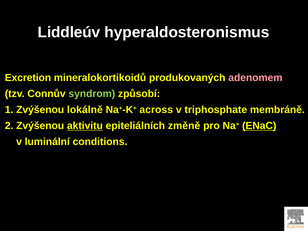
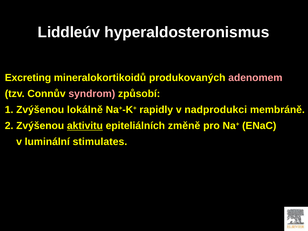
Excretion: Excretion -> Excreting (28, 78)
syndrom colour: light green -> pink (92, 94)
across: across -> rapidly (156, 110)
triphosphate: triphosphate -> nadprodukci (216, 110)
ENaC underline: present -> none (259, 126)
conditions: conditions -> stimulates (100, 142)
